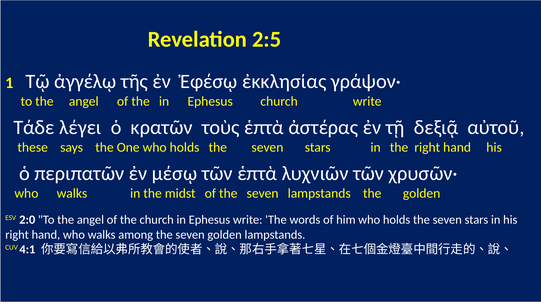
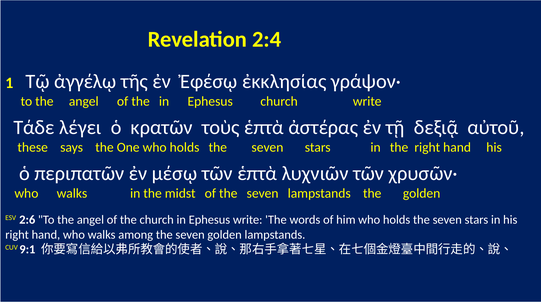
2:5: 2:5 -> 2:4 (267, 40)
2:0: 2:0 -> 2:6 (27, 220)
4:1: 4:1 -> 9:1 (27, 250)
